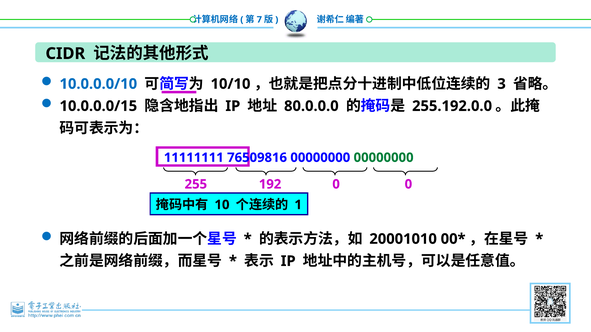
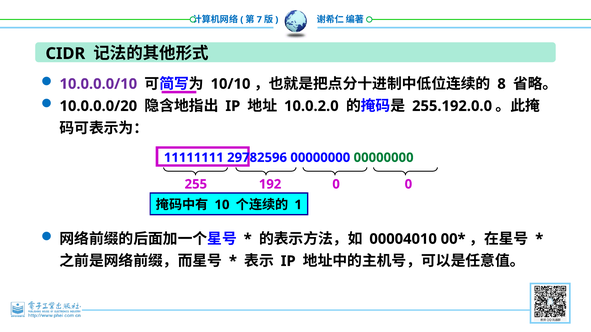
10.0.0.0/10 colour: blue -> purple (98, 84)
3: 3 -> 8 (502, 84)
10.0.0.0/15: 10.0.0.0/15 -> 10.0.0.0/20 (98, 106)
80.0.0.0: 80.0.0.0 -> 10.0.2.0 (311, 106)
76509816: 76509816 -> 29782596 (257, 158)
20001010: 20001010 -> 00004010 (403, 239)
